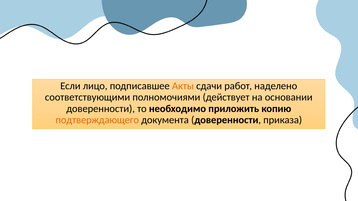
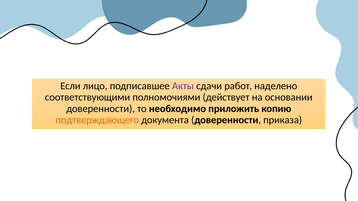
Акты colour: orange -> purple (183, 86)
